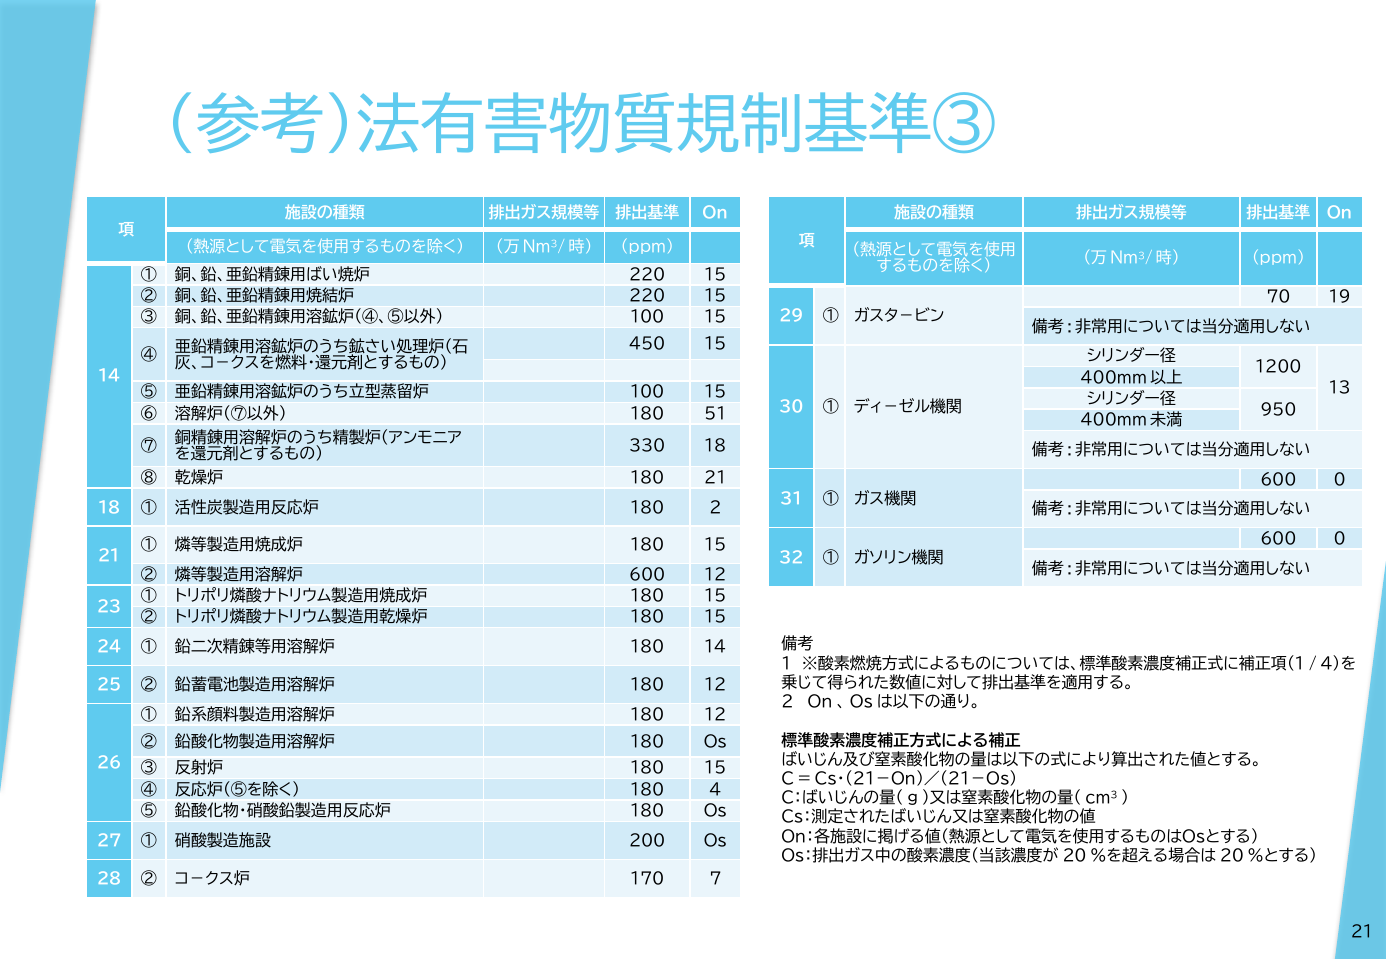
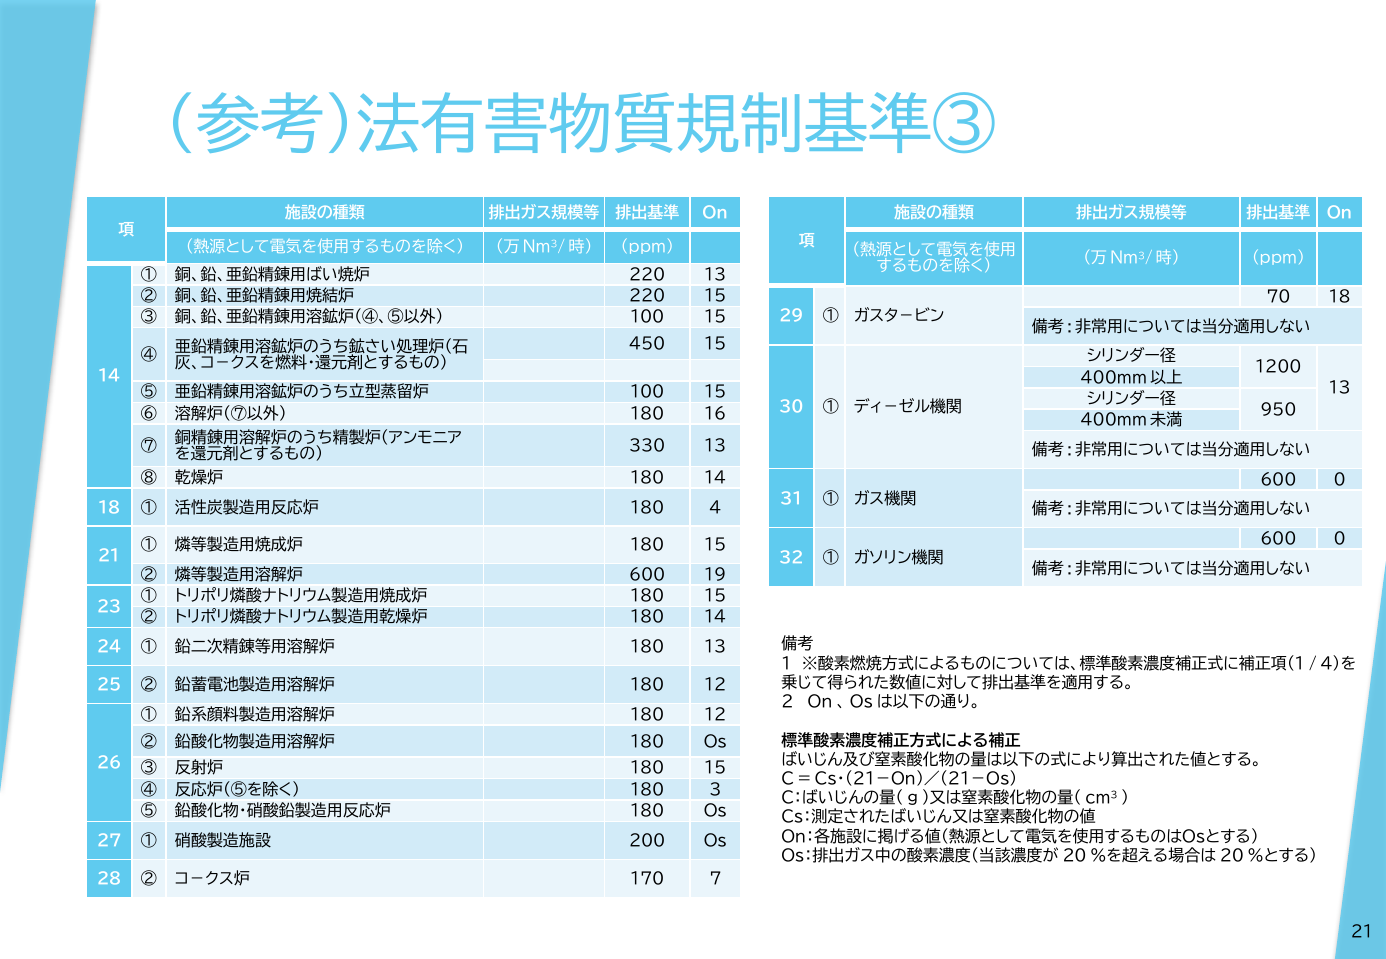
15: 15 -> 13 (715, 275)
70 19: 19 -> 18 (1340, 297)
51: 51 -> 16 (715, 414)
330 18: 18 -> 13 (715, 446)
21: 21 -> 14 (715, 478)
2: 2 -> 4 (715, 508)
600 12: 12 -> 19 (715, 575)
15: 15 -> 14 (715, 618)
180 14: 14 -> 13 (715, 648)
4: 4 -> 3 (715, 790)
